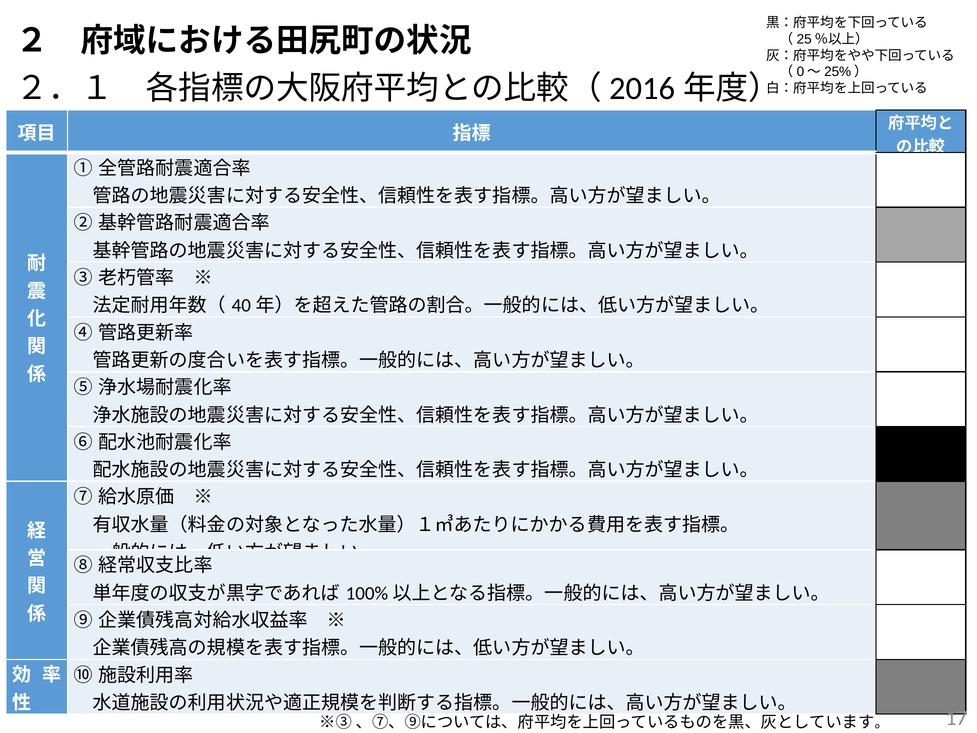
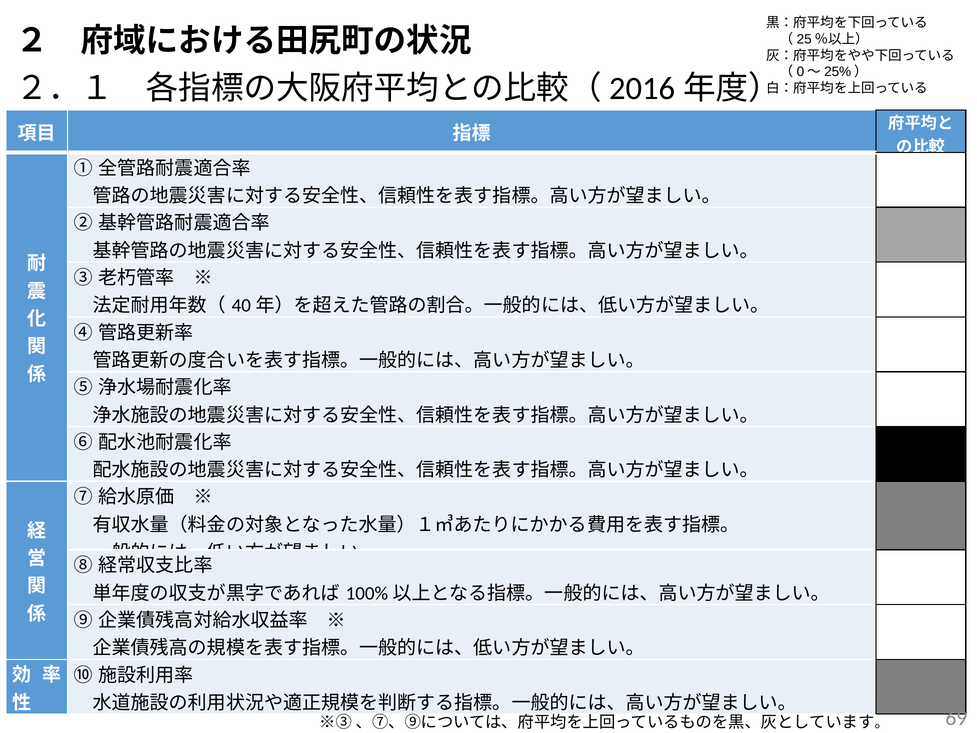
17: 17 -> 69 (956, 718)
